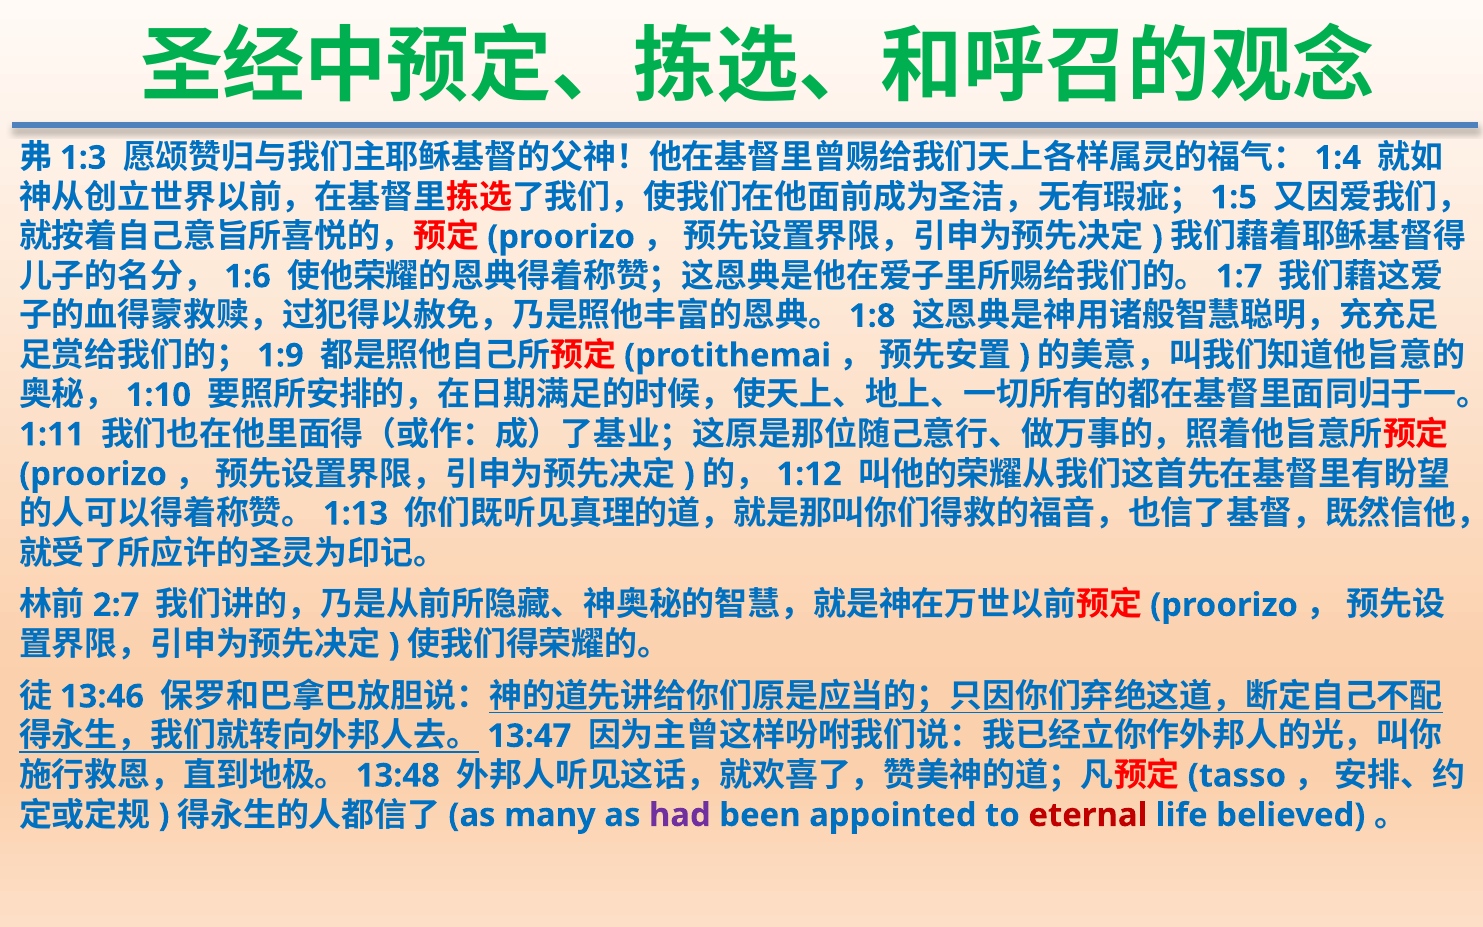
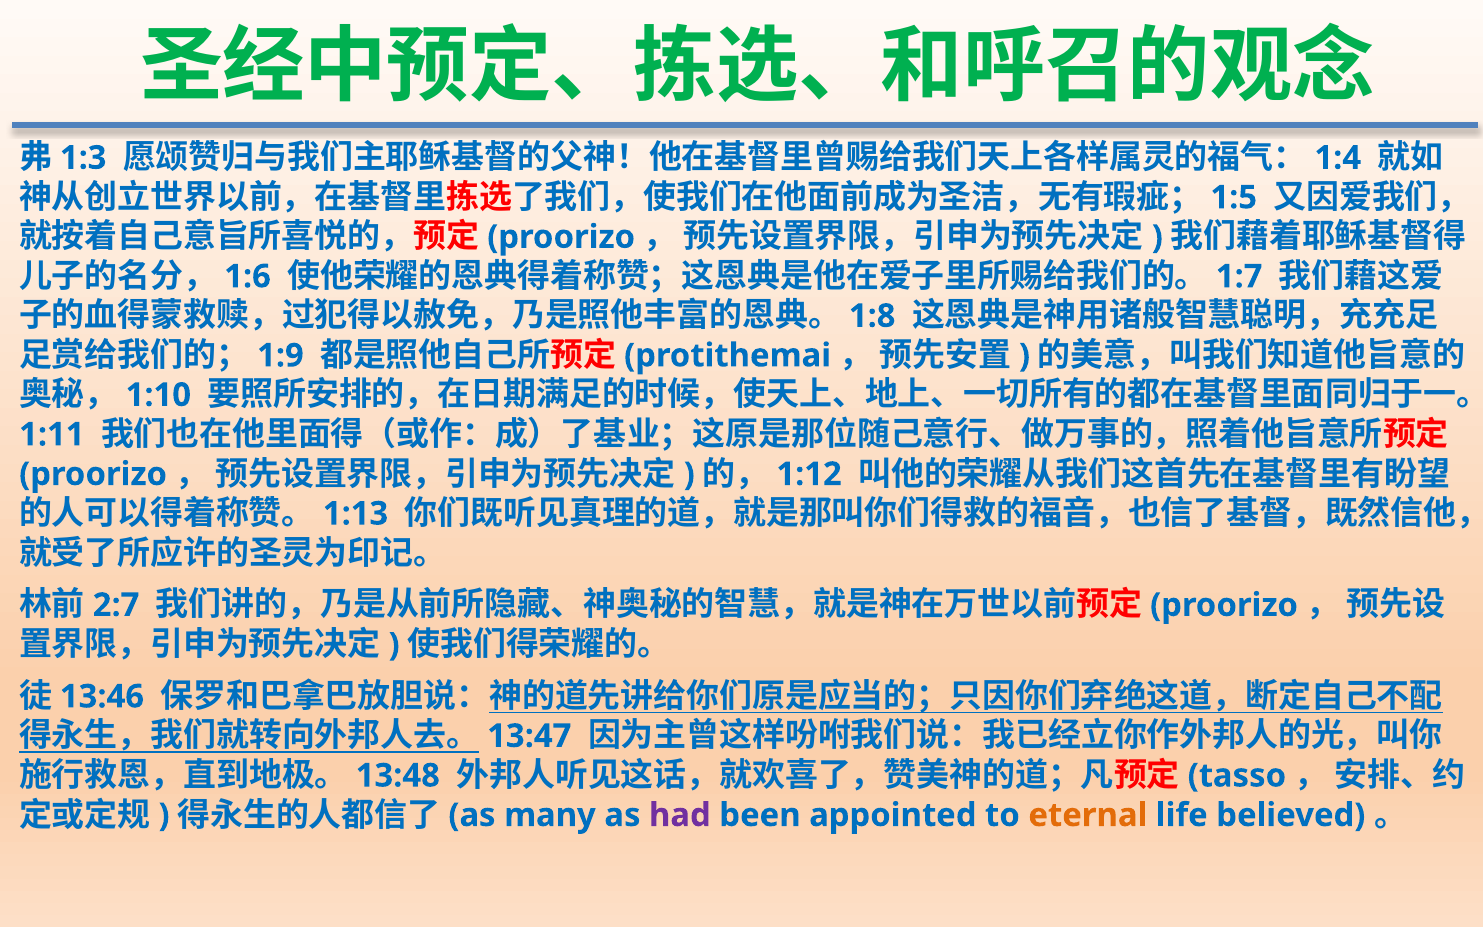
eternal colour: red -> orange (1088, 815)
